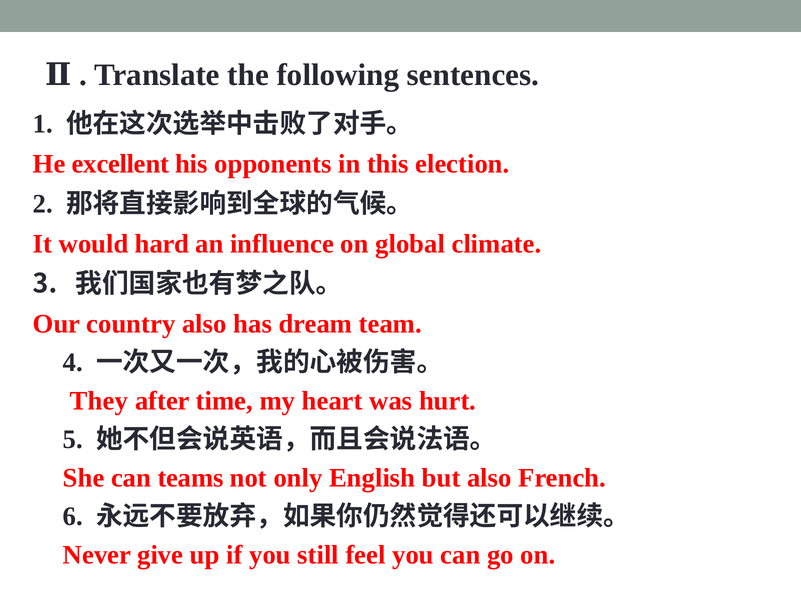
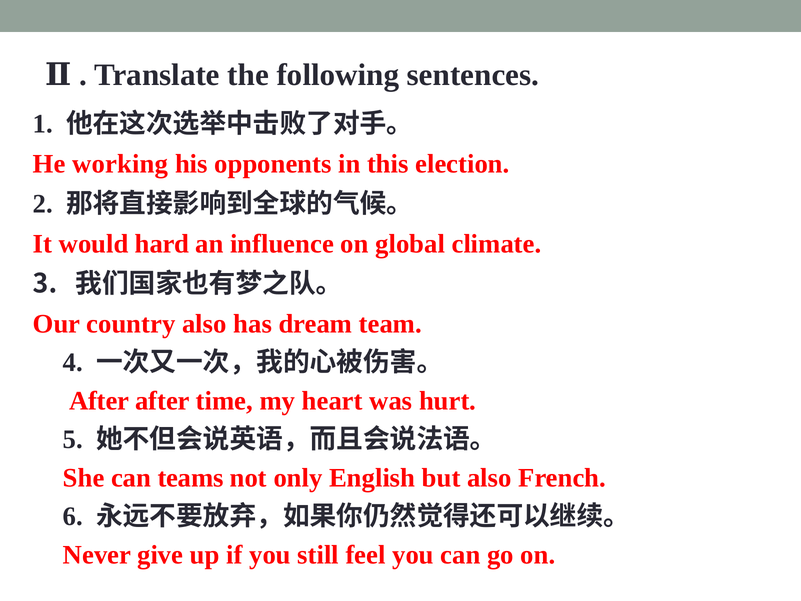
excellent: excellent -> working (120, 164)
They: They -> After (99, 401)
